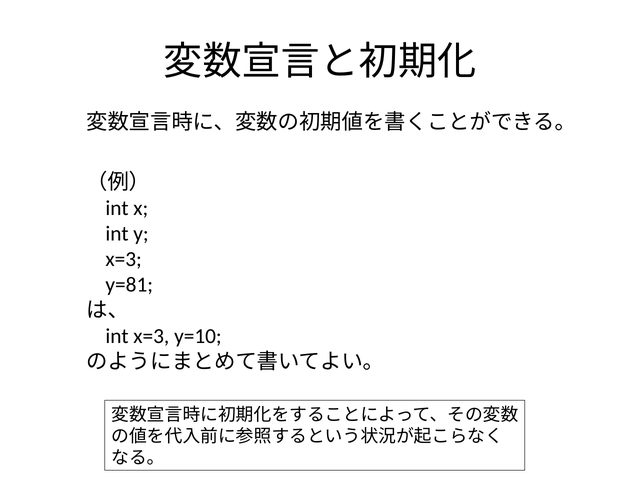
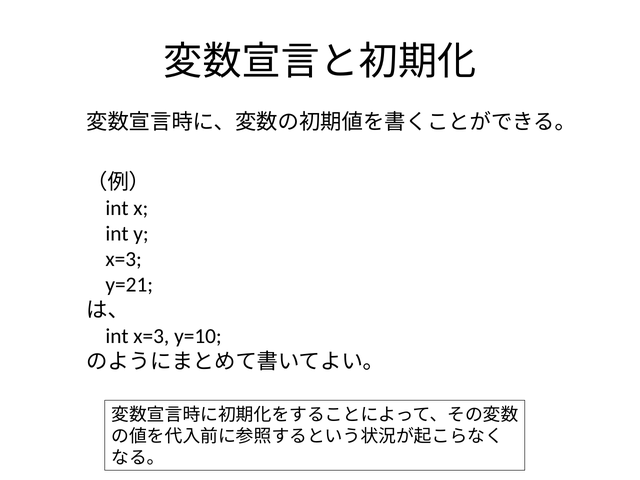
y=81: y=81 -> y=21 (129, 285)
